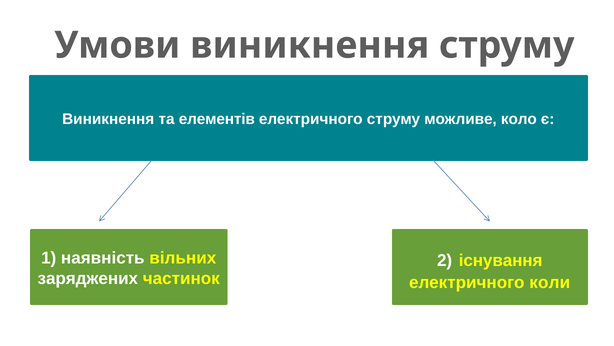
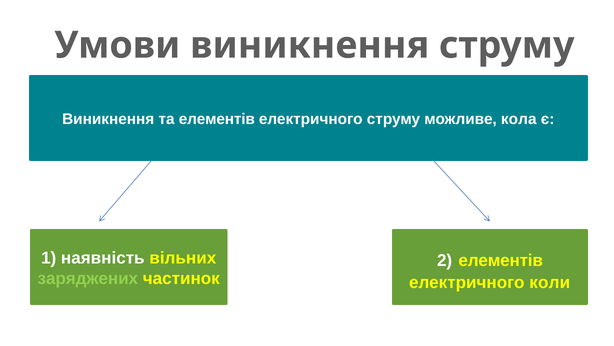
коло: коло -> кола (519, 119)
2 існування: існування -> елементів (501, 260)
заряджених colour: white -> light green (88, 278)
